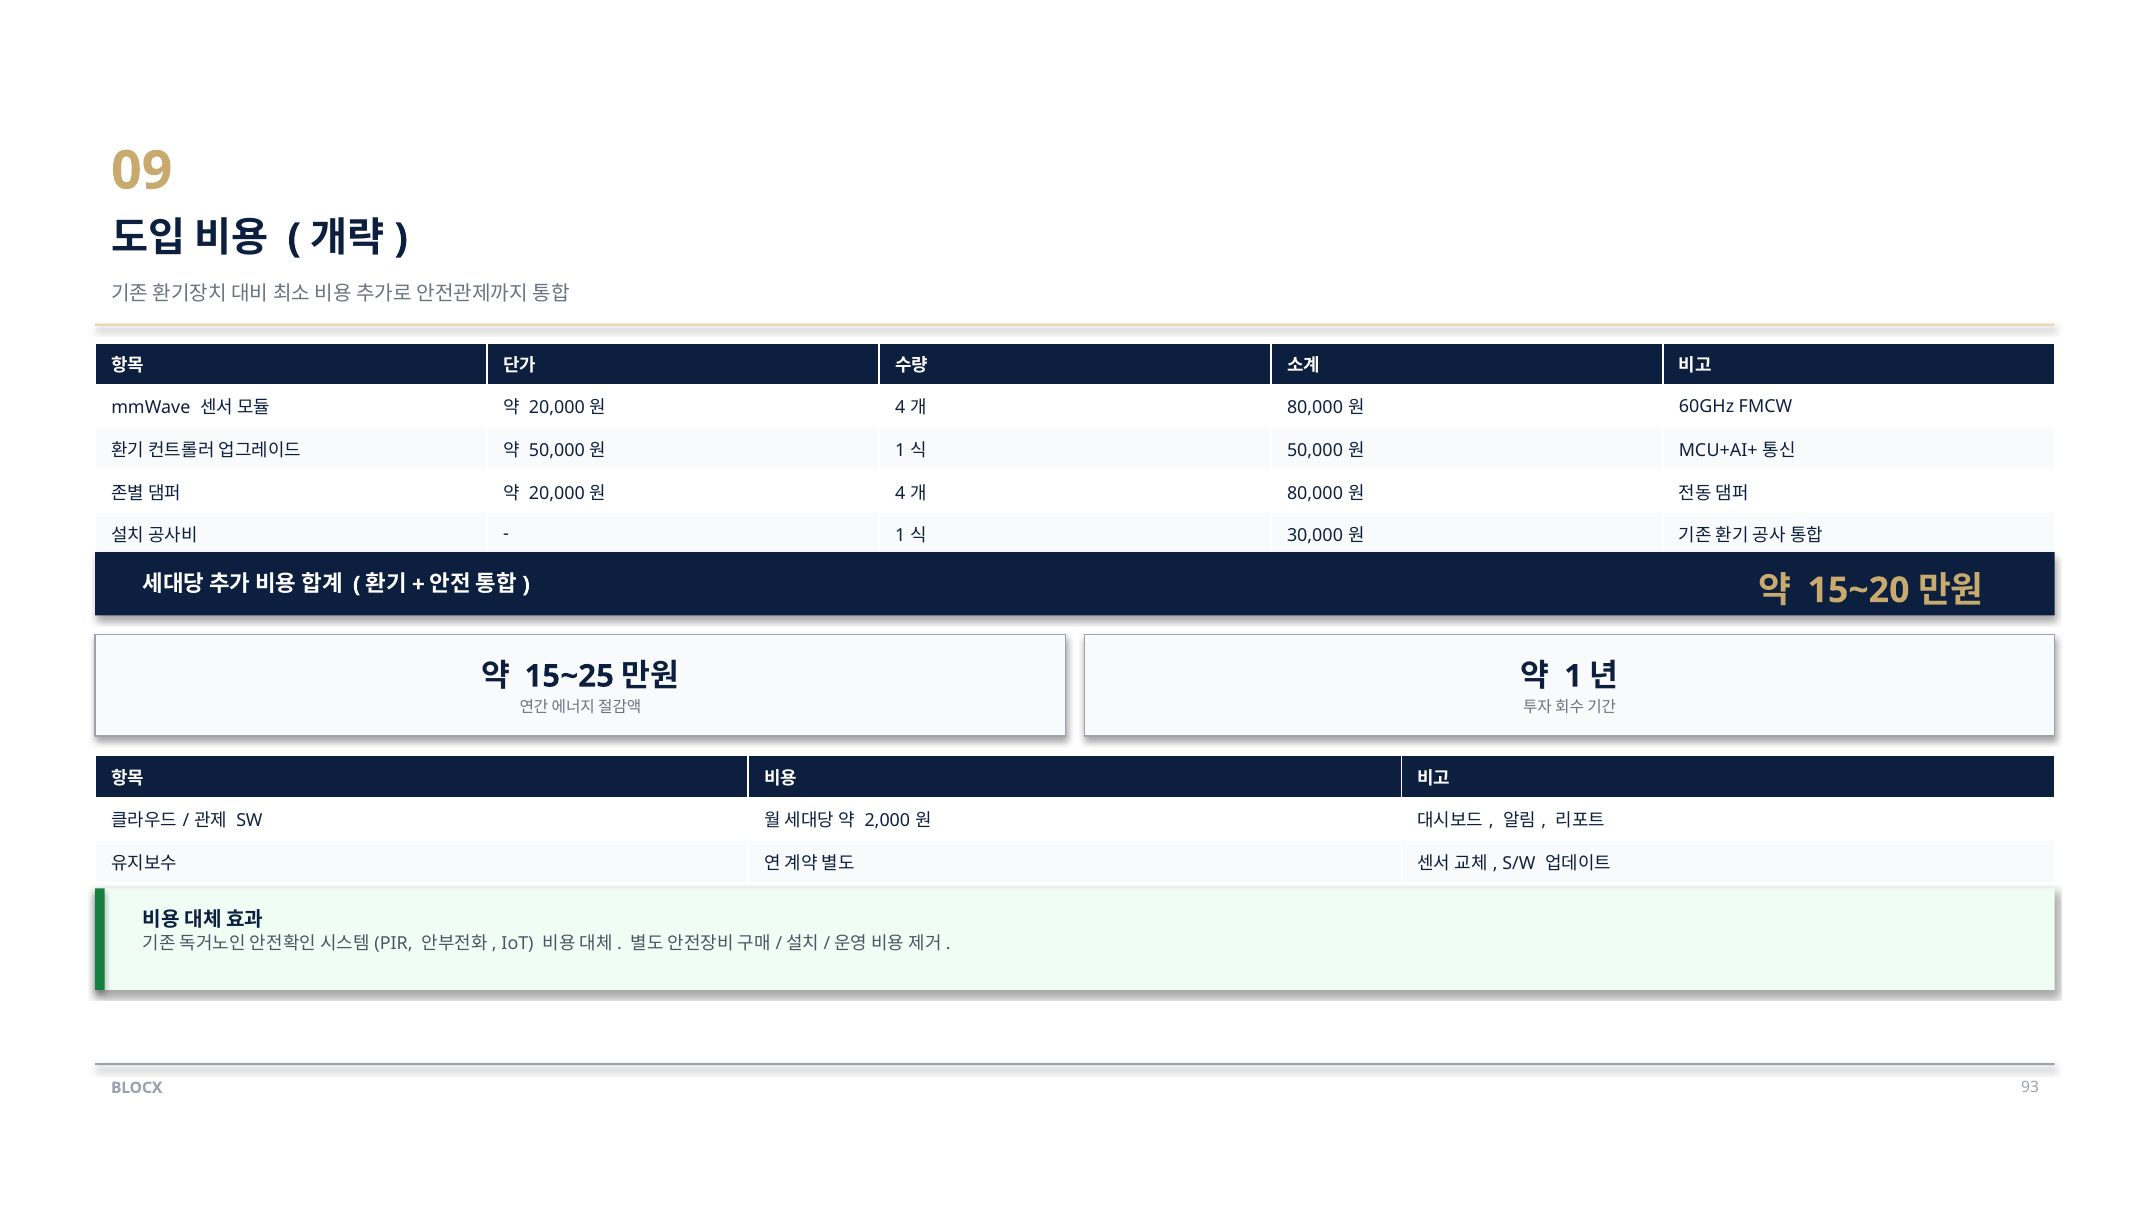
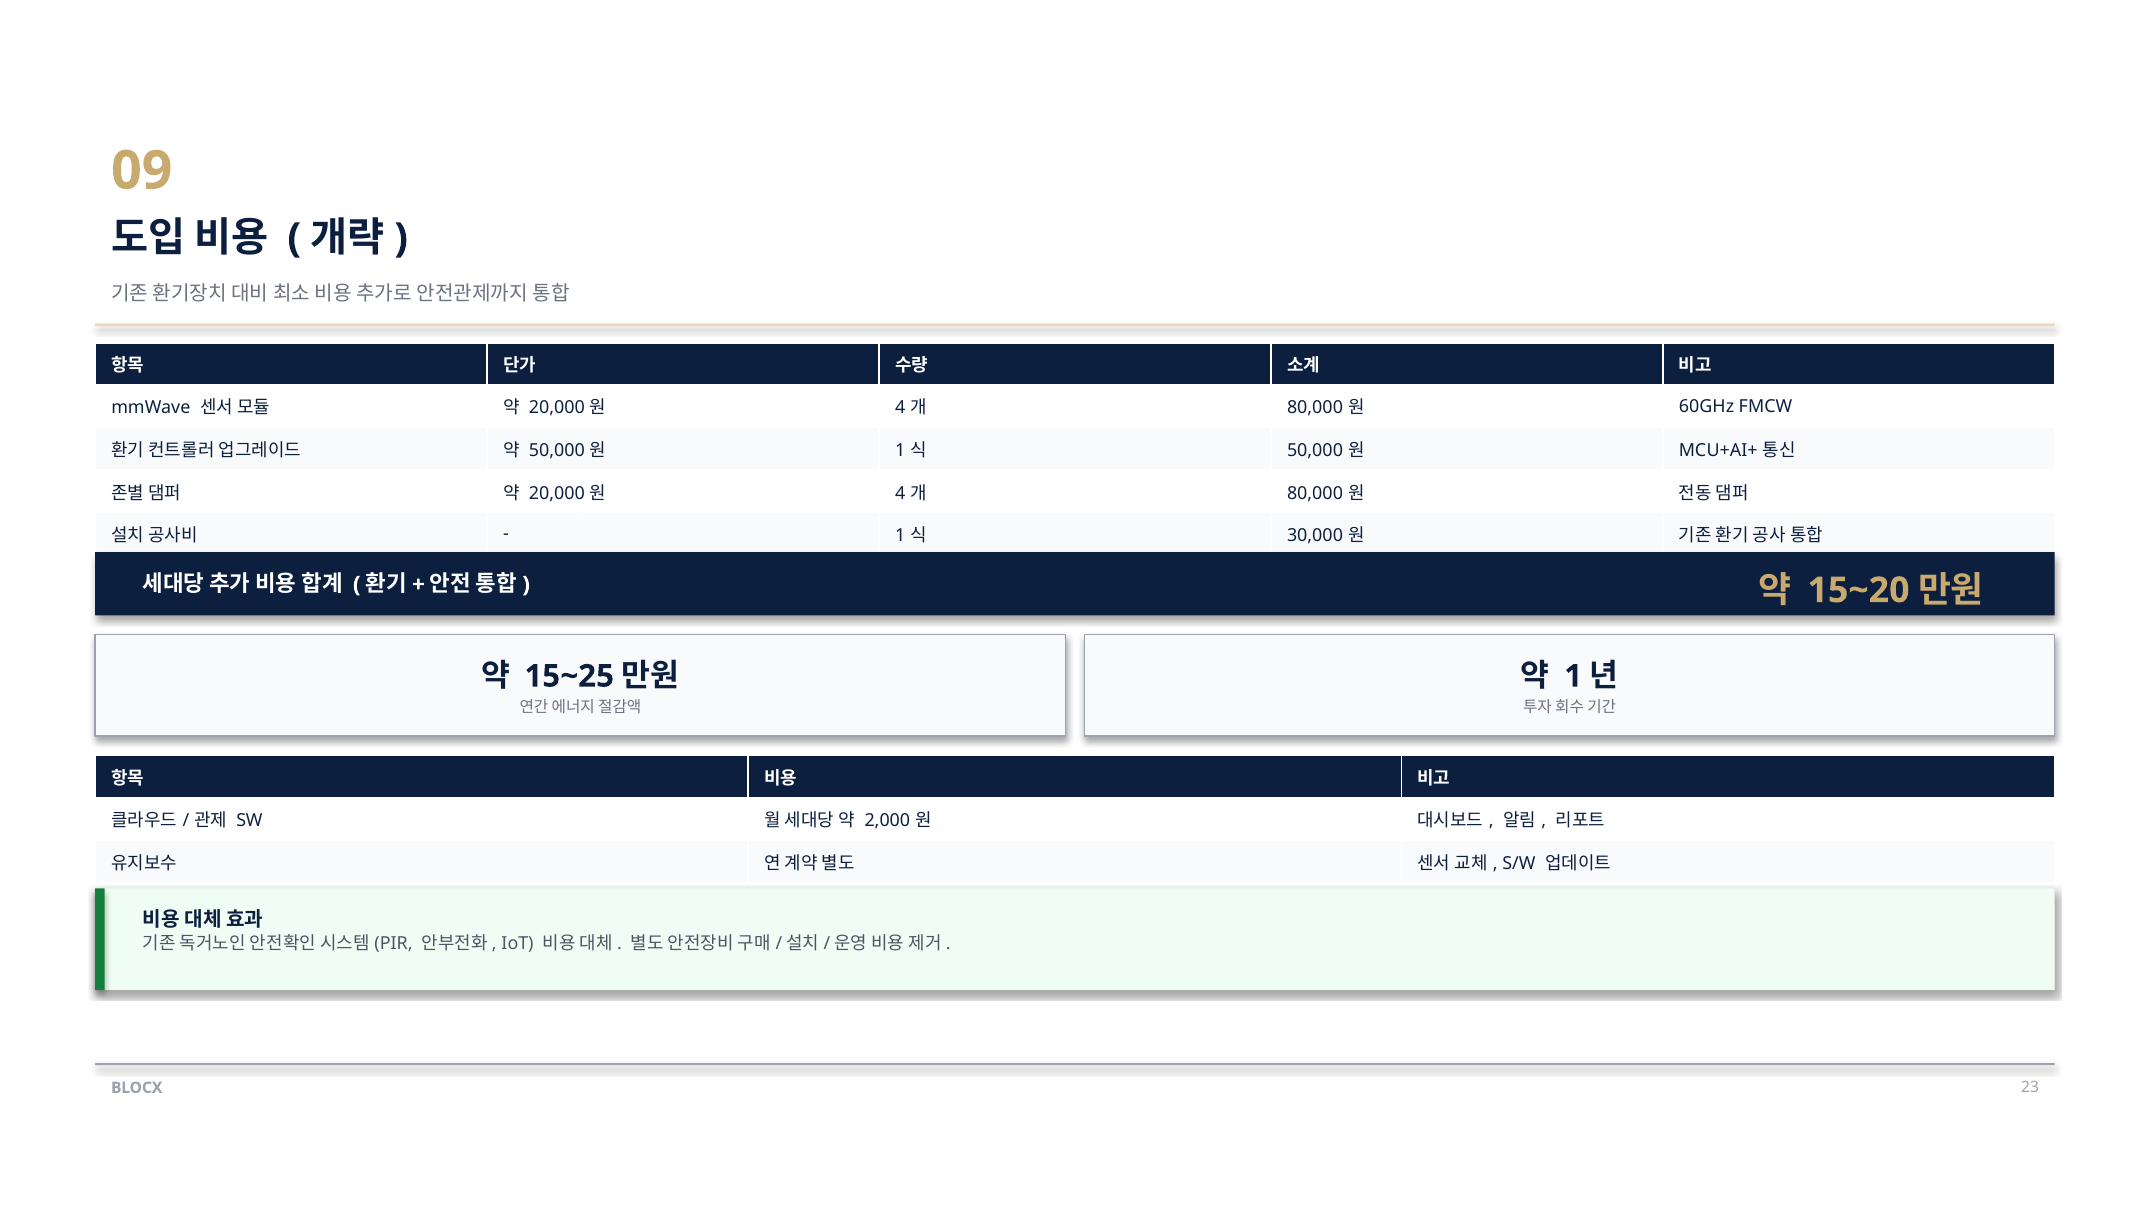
93: 93 -> 23 (2030, 1088)
